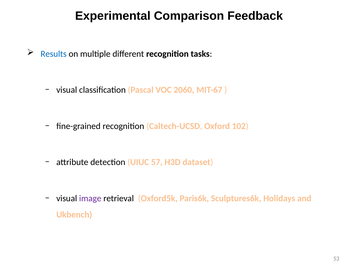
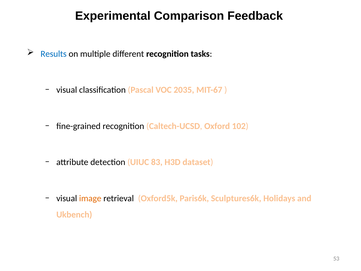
2060: 2060 -> 2035 (184, 90)
57: 57 -> 83 (157, 162)
image colour: purple -> orange (90, 198)
